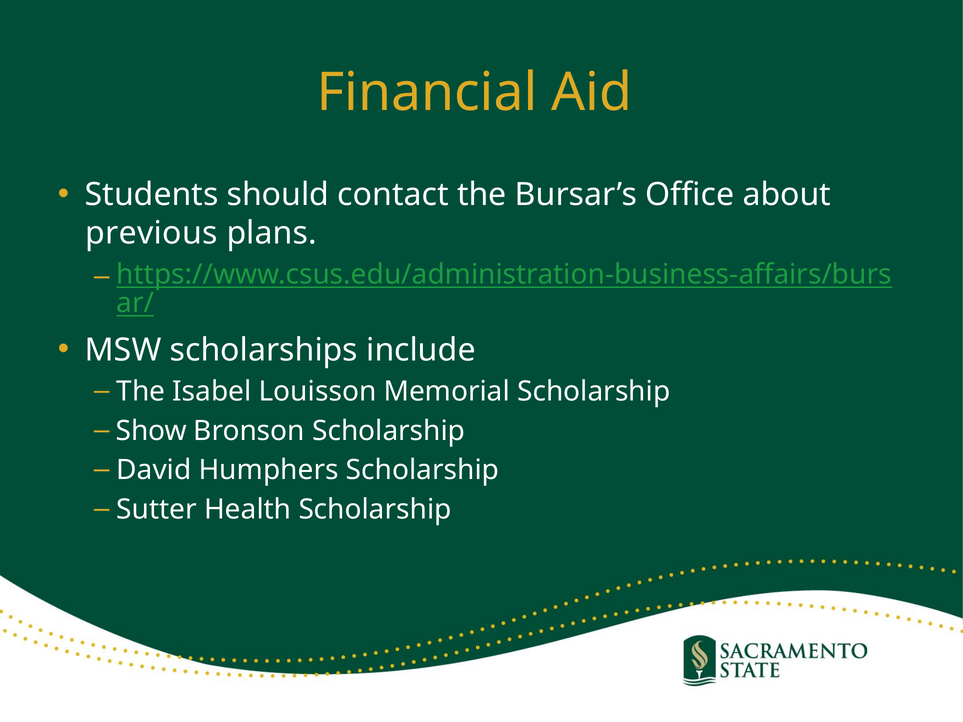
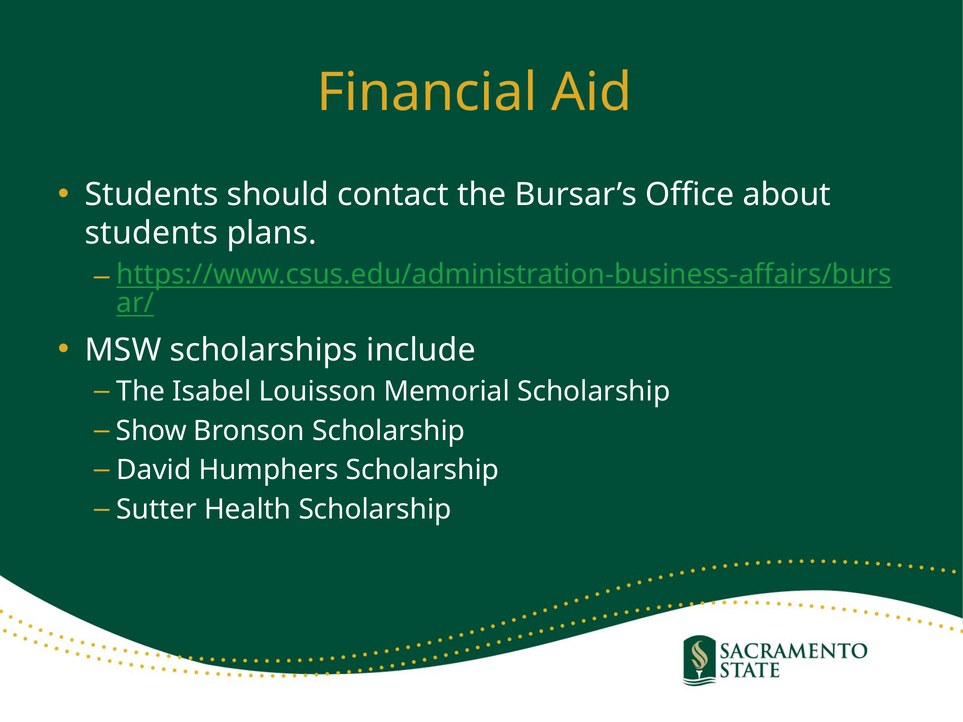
previous: previous -> students (151, 233)
